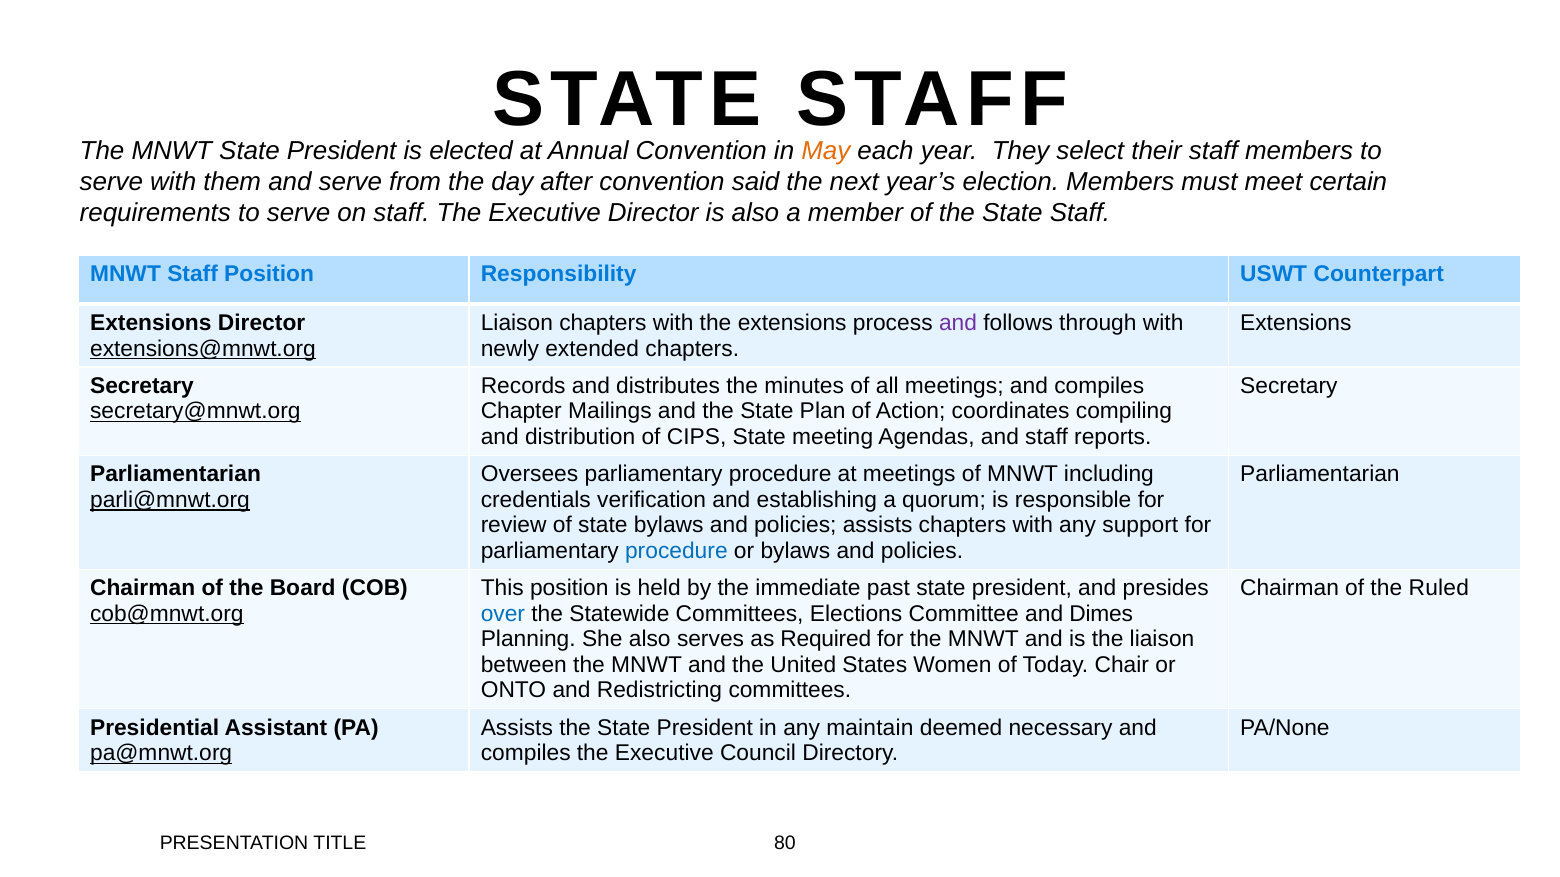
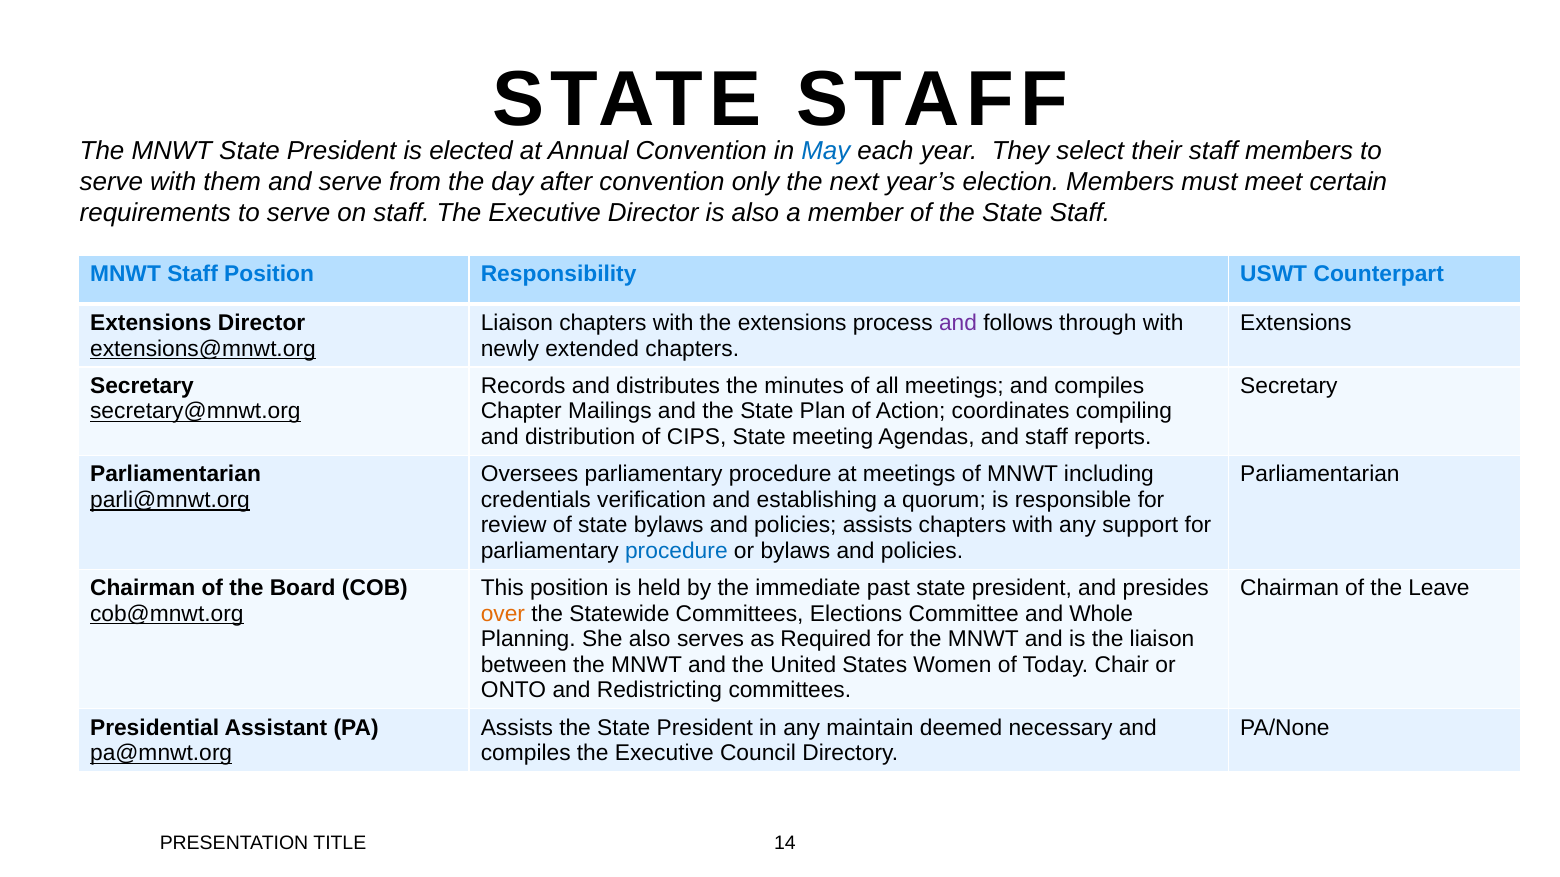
May colour: orange -> blue (826, 151)
said: said -> only (756, 182)
Ruled: Ruled -> Leave (1439, 589)
over colour: blue -> orange (503, 614)
Dimes: Dimes -> Whole (1101, 614)
80: 80 -> 14 (785, 844)
